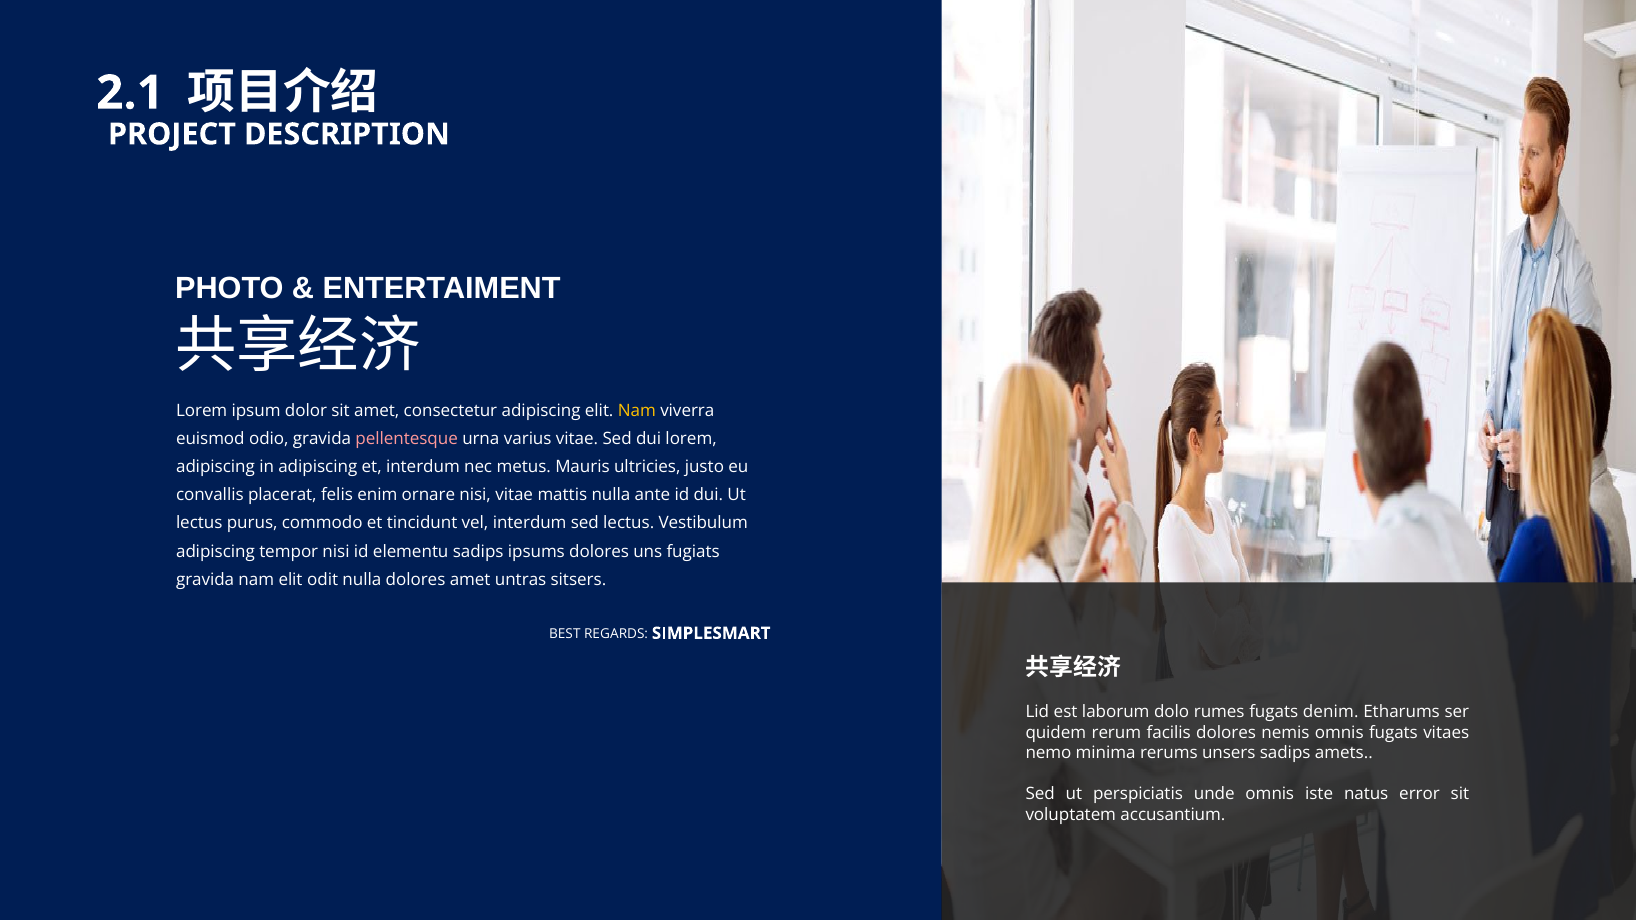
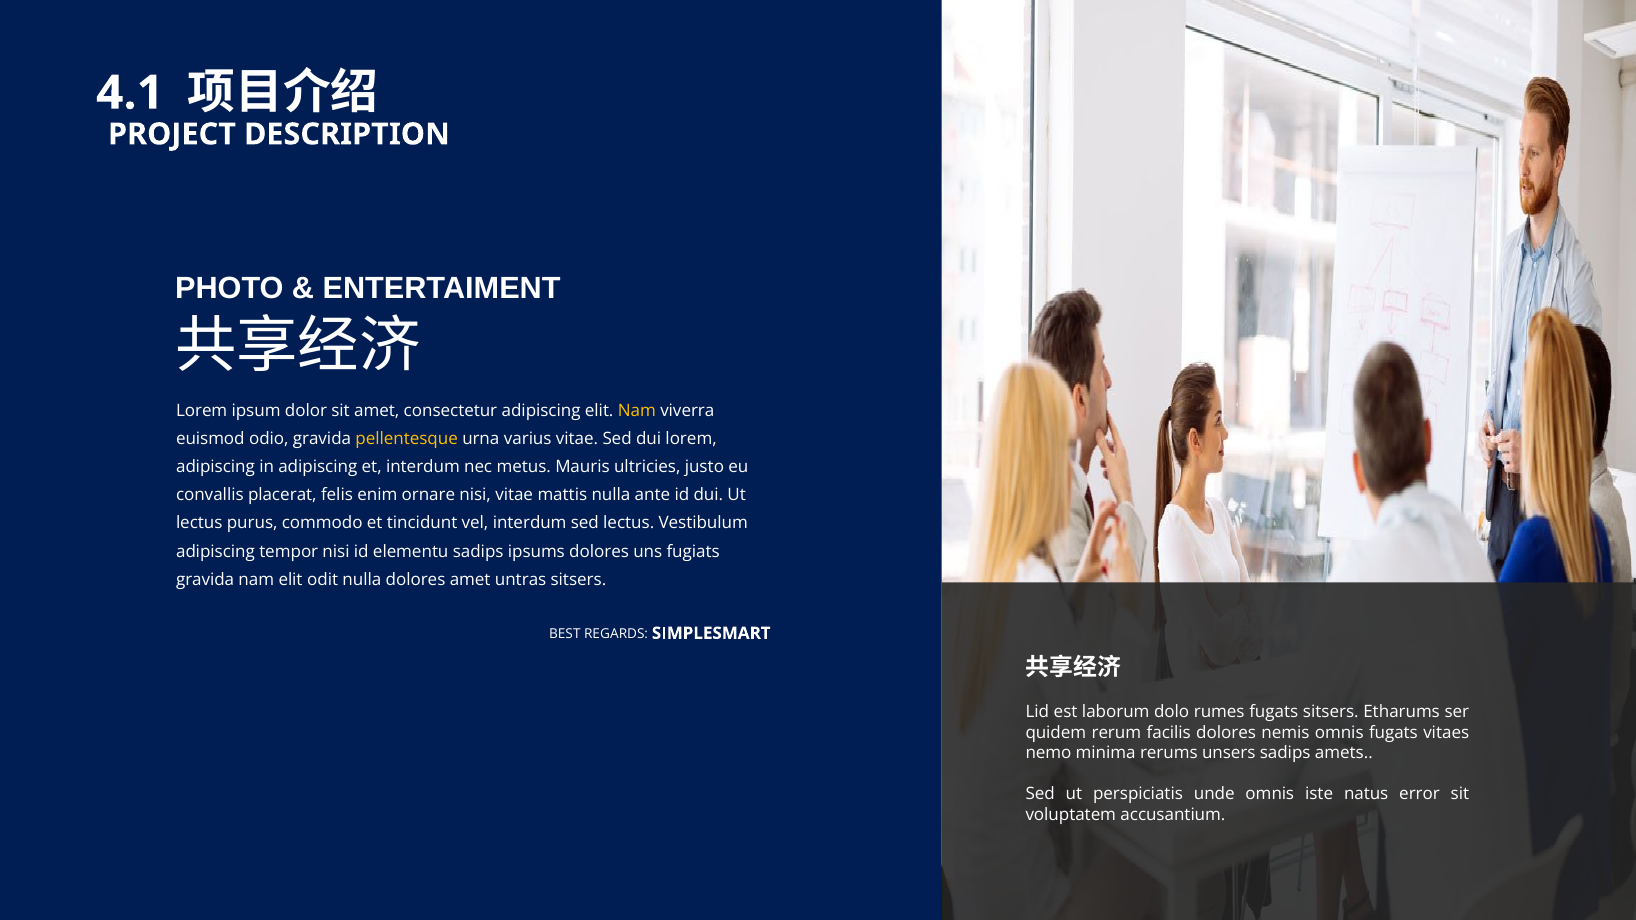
2.1: 2.1 -> 4.1 (130, 93)
pellentesque colour: pink -> yellow (407, 439)
fugats denim: denim -> sitsers (1331, 712)
